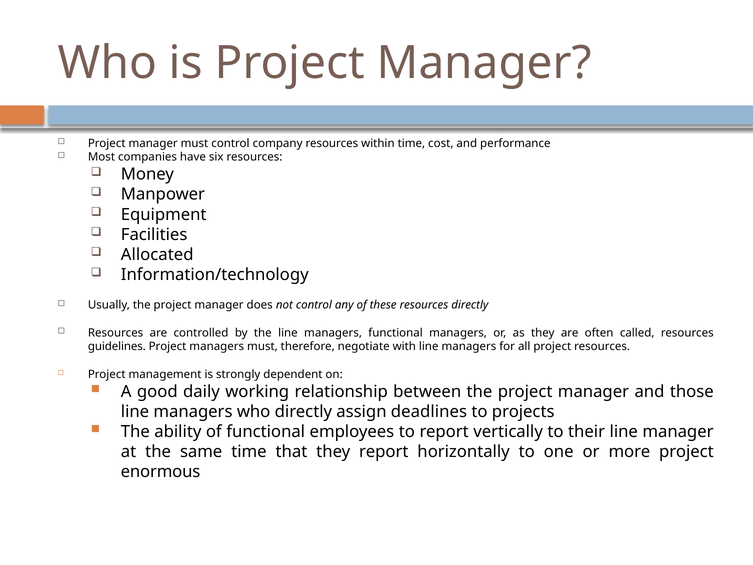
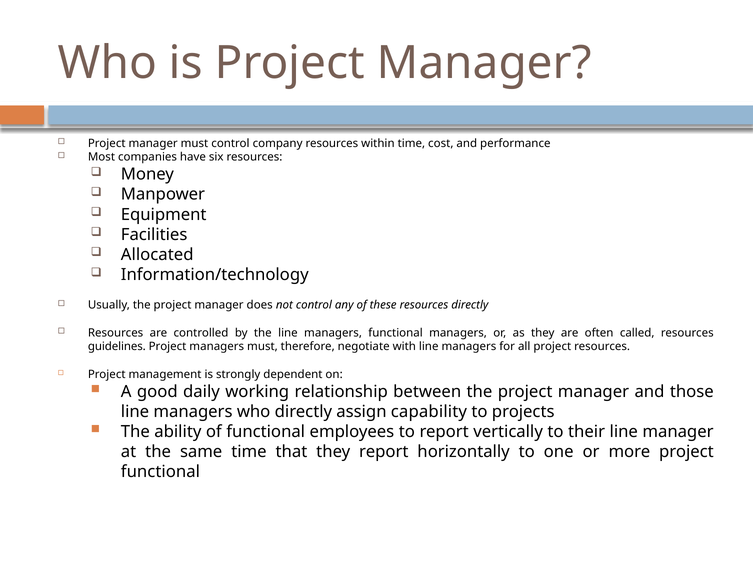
deadlines: deadlines -> capability (429, 412)
enormous: enormous -> functional (160, 472)
